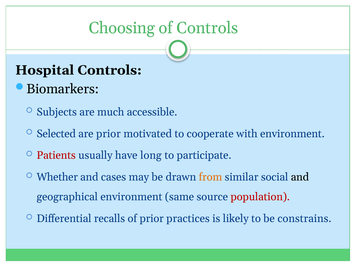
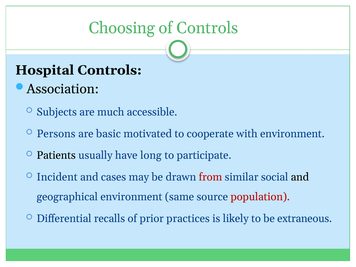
Biomarkers: Biomarkers -> Association (63, 89)
Selected: Selected -> Persons (56, 134)
are prior: prior -> basic (108, 134)
Patients colour: red -> black (56, 155)
Whether: Whether -> Incident (57, 177)
from colour: orange -> red (210, 177)
constrains: constrains -> extraneous (305, 218)
